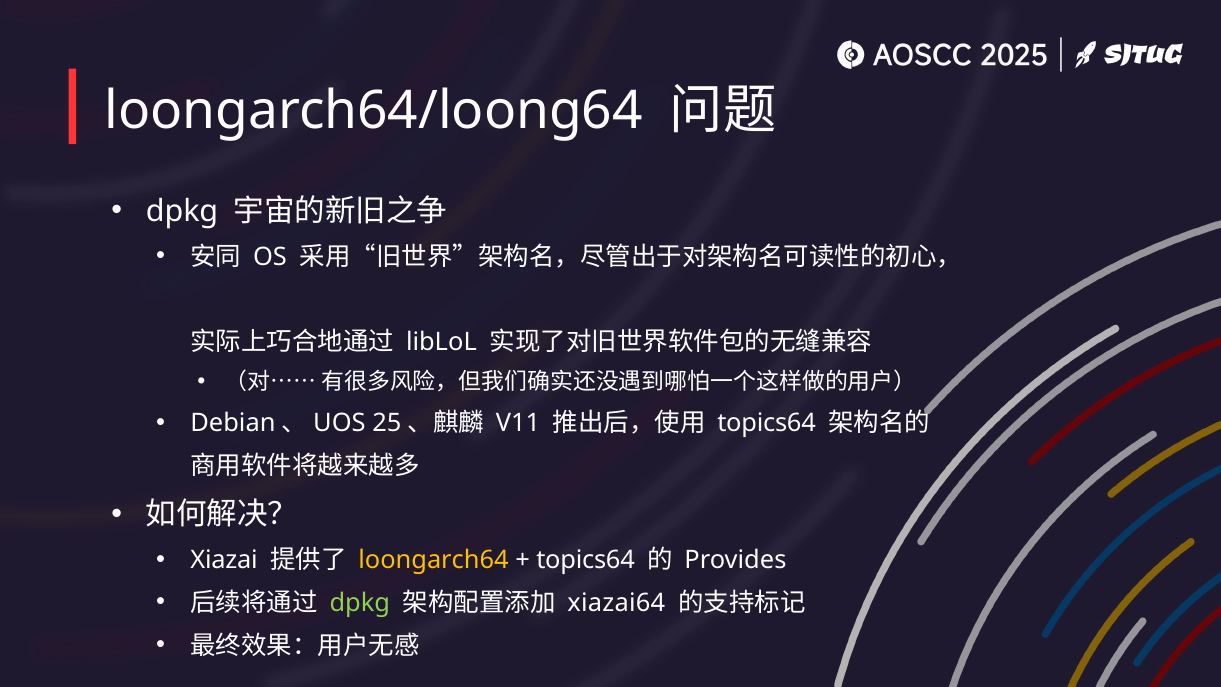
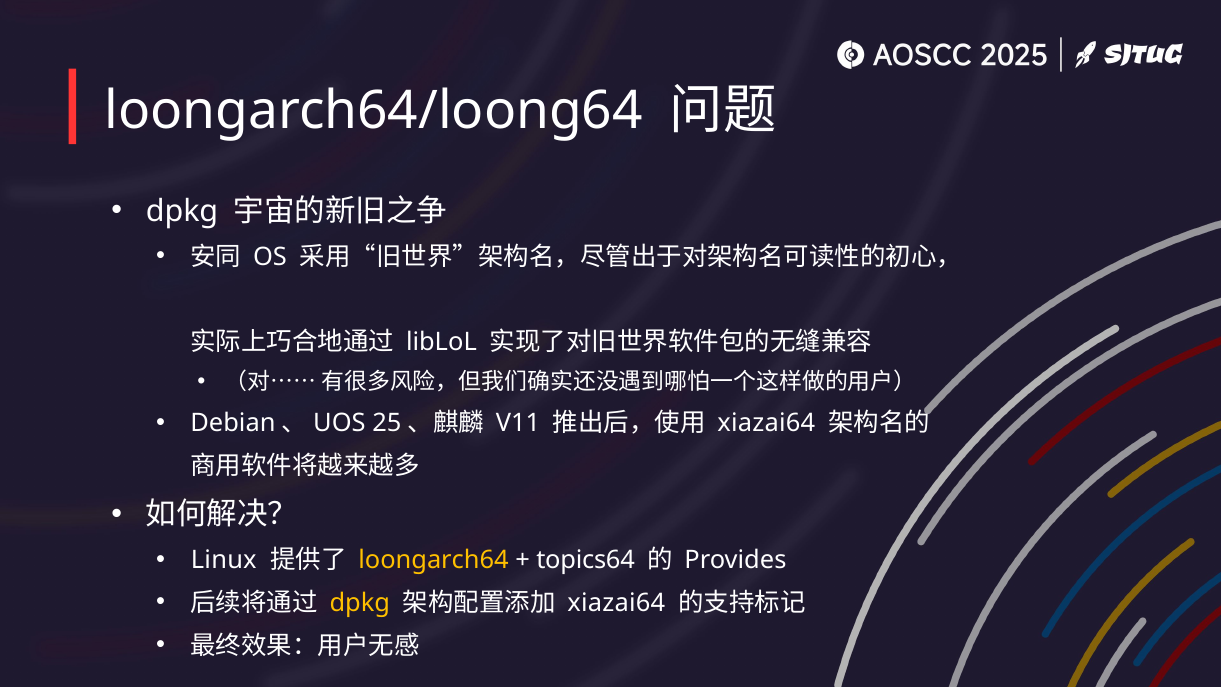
topics64: topics64 -> xiazai64 (766, 423)
Xiazai: Xiazai -> Linux (224, 560)
dpkg colour: light green -> yellow (360, 603)
